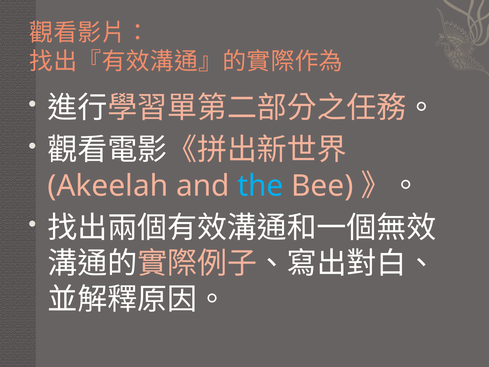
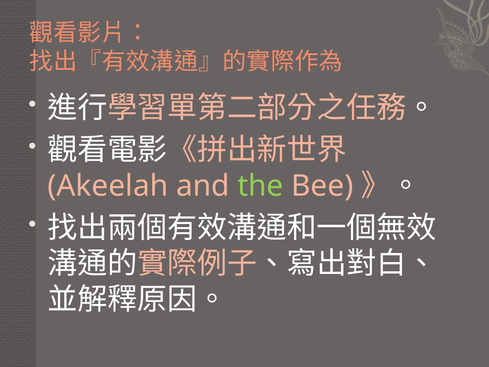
the colour: light blue -> light green (260, 186)
